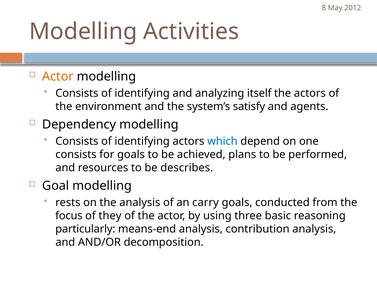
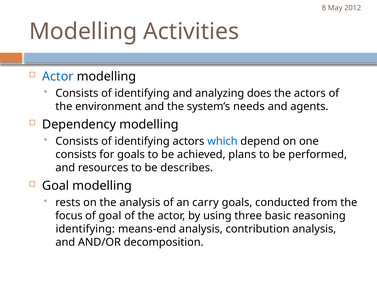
Actor colour: orange -> blue (58, 76)
itself: itself -> does (259, 93)
satisfy: satisfy -> needs (249, 106)
of they: they -> goal (110, 216)
particularly: particularly -> identifying (85, 229)
